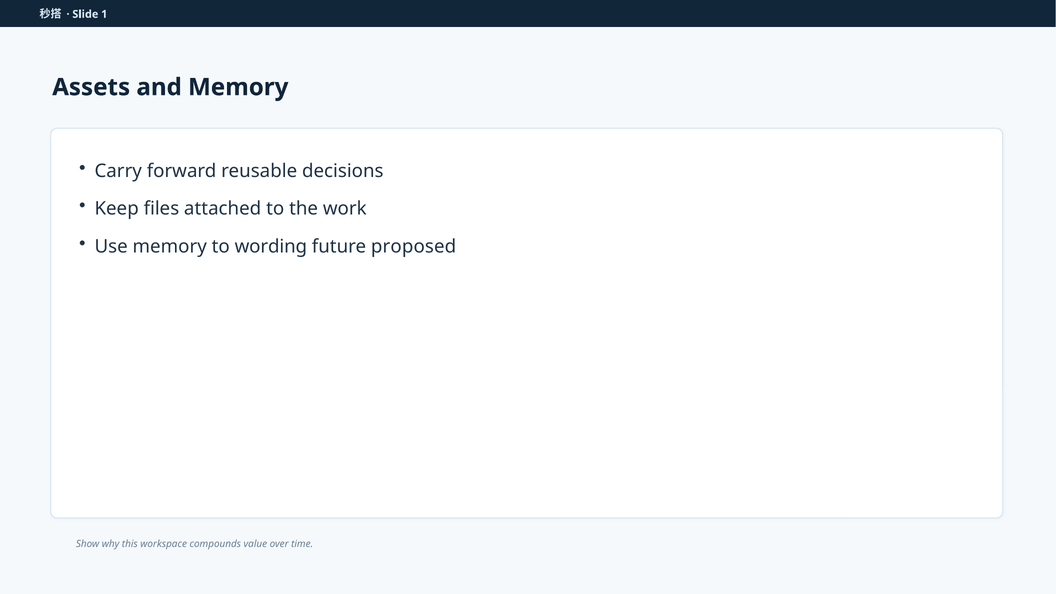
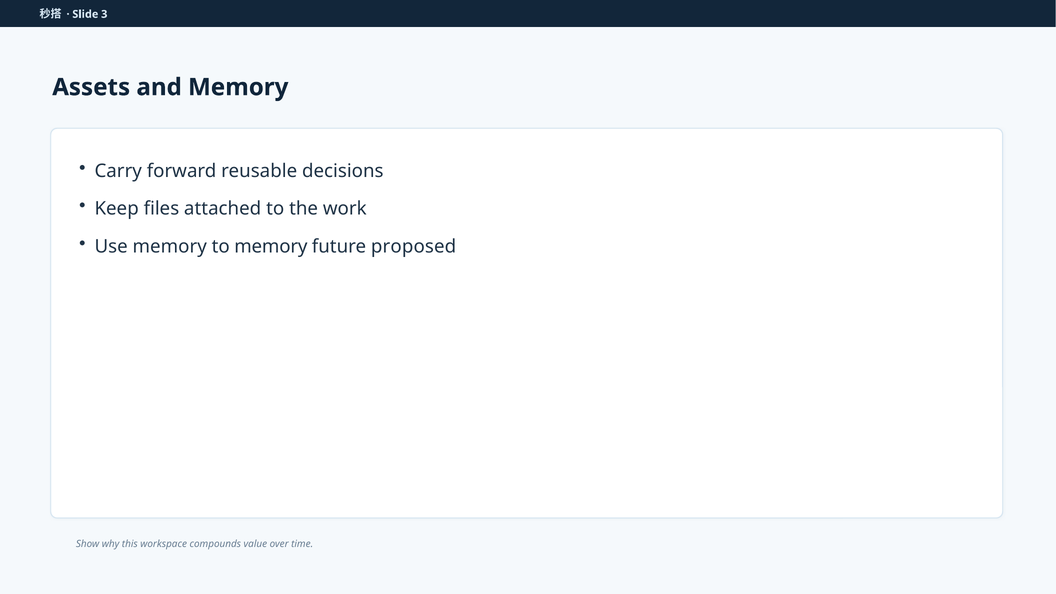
1: 1 -> 3 (104, 14)
to wording: wording -> memory (271, 247)
